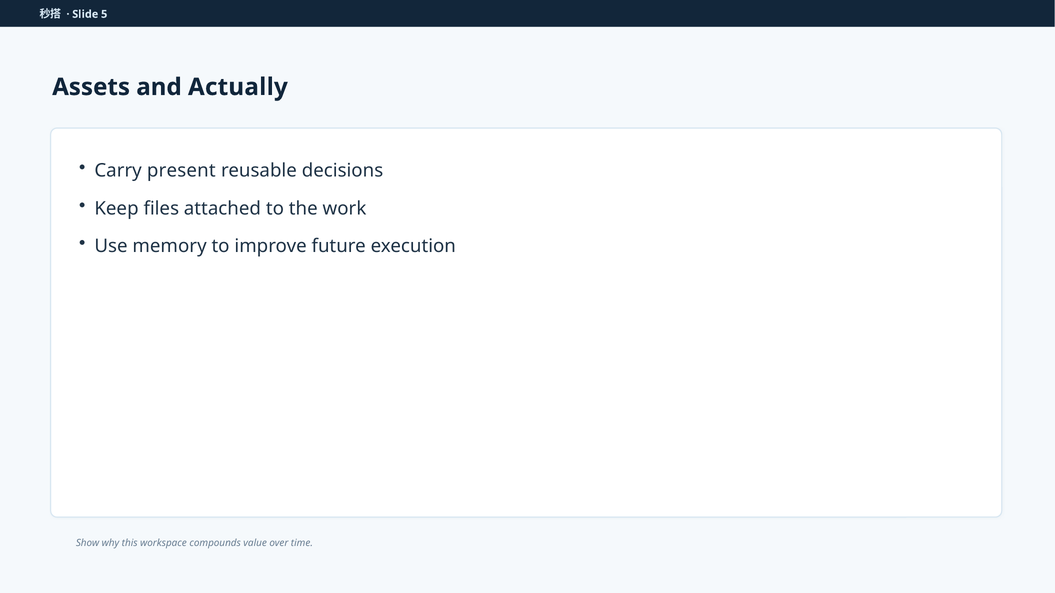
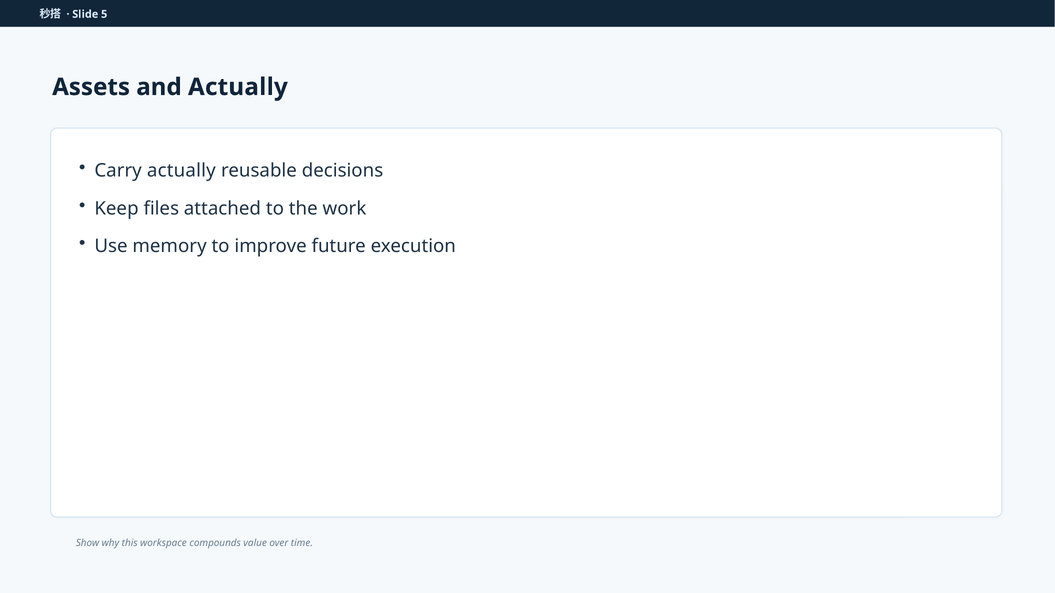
Carry present: present -> actually (181, 171)
